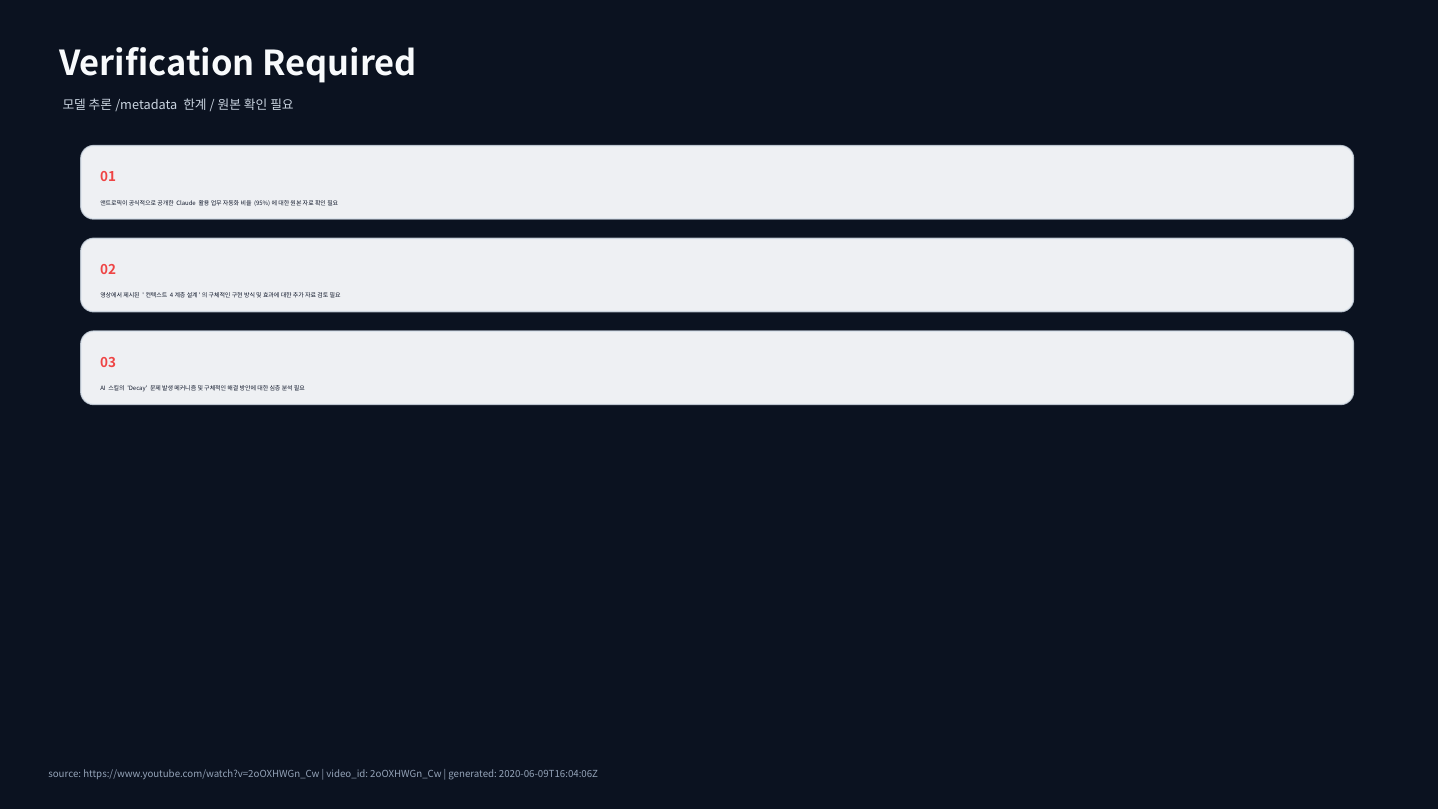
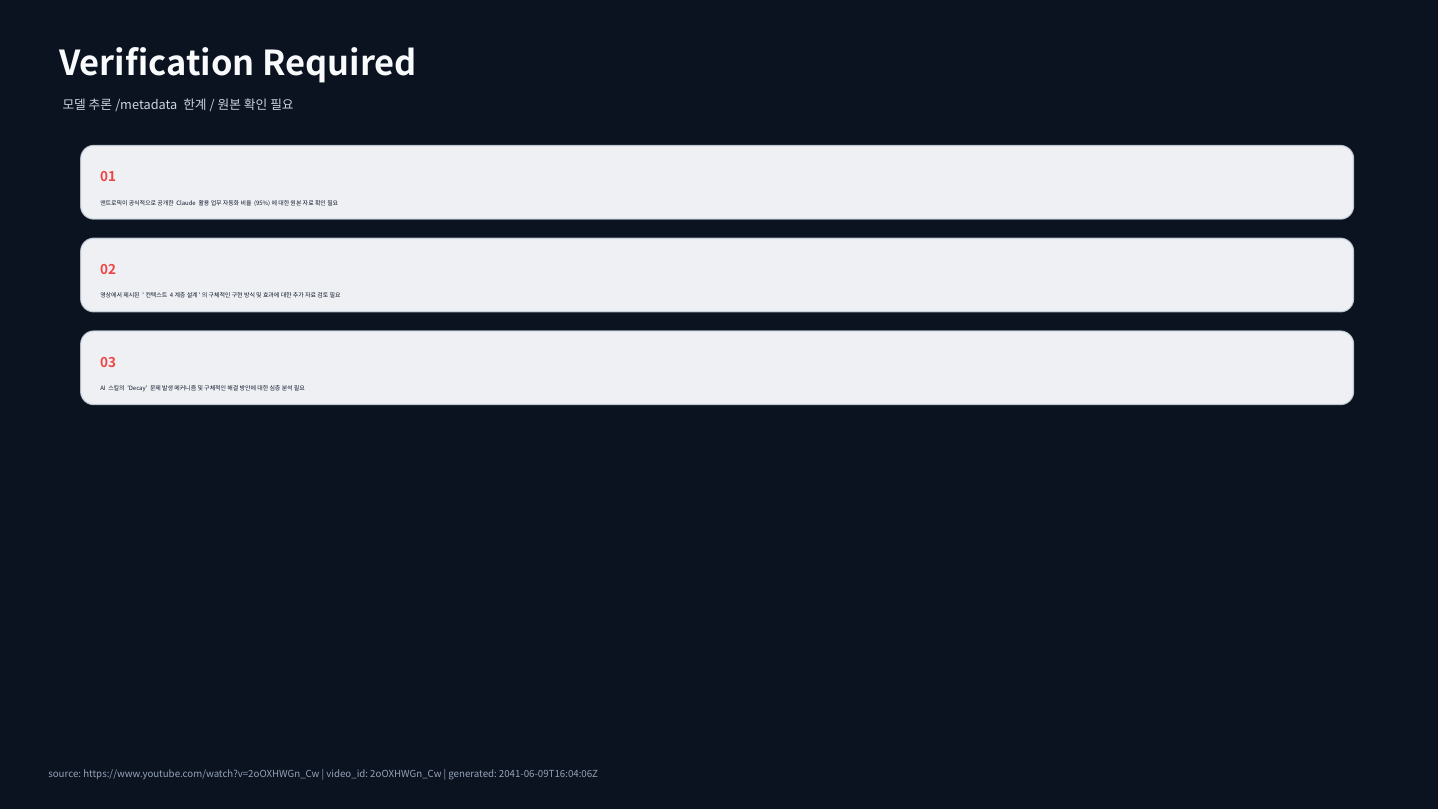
2020-06-09T16:04:06Z: 2020-06-09T16:04:06Z -> 2041-06-09T16:04:06Z (549, 774)
